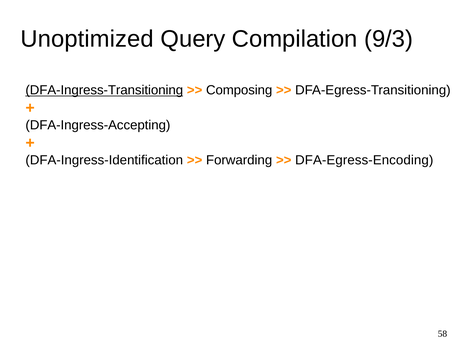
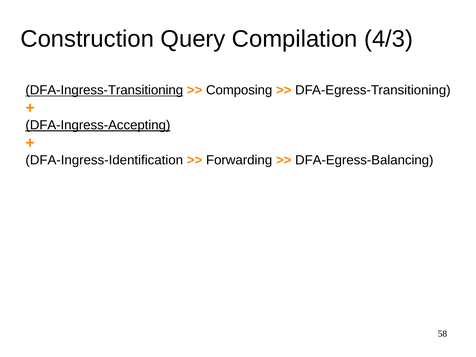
Unoptimized: Unoptimized -> Construction (87, 39)
9/3: 9/3 -> 4/3 (389, 39)
DFA-Ingress-Accepting underline: none -> present (98, 125)
DFA-Egress-Encoding: DFA-Egress-Encoding -> DFA-Egress-Balancing (364, 160)
